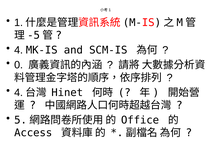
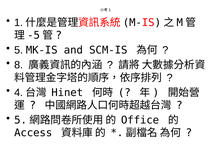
4: 4 -> 5 (19, 50)
0: 0 -> 8 (19, 65)
